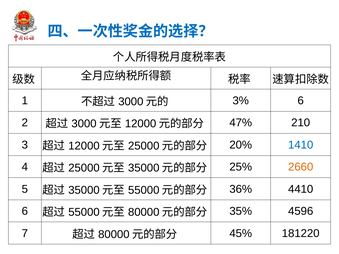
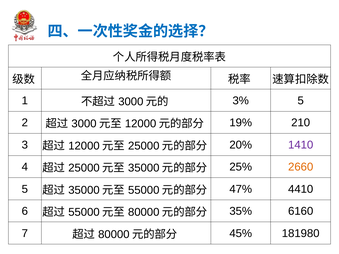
3% 6: 6 -> 5 (301, 101)
47%: 47% -> 19% (241, 123)
1410 colour: blue -> purple (301, 145)
36%: 36% -> 47% (241, 189)
4596: 4596 -> 6160 (301, 211)
181220: 181220 -> 181980 (301, 234)
